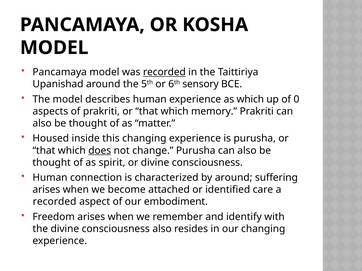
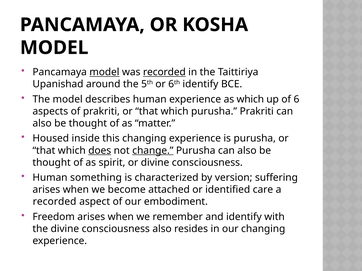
model underline: none -> present (104, 72)
6th sensory: sensory -> identify (200, 84)
0: 0 -> 6 (296, 99)
which memory: memory -> purusha (214, 111)
change underline: none -> present (153, 151)
connection: connection -> something (96, 178)
by around: around -> version (234, 178)
